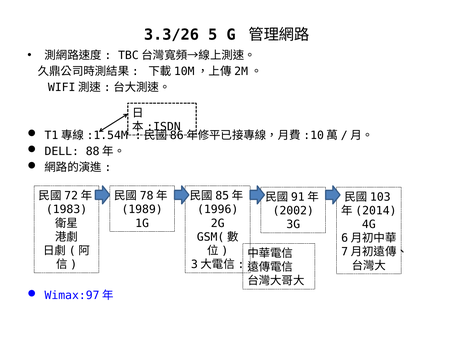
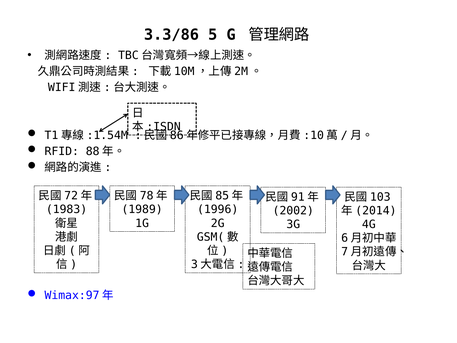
3.3/26: 3.3/26 -> 3.3/86 (171, 35)
DELL: DELL -> RFID (62, 151)
